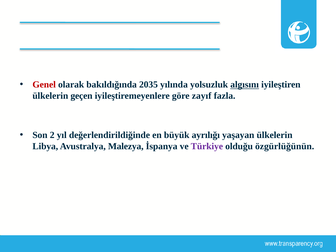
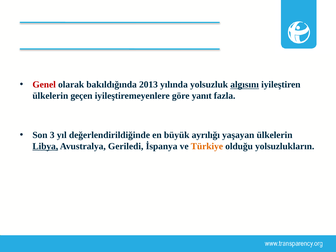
2035: 2035 -> 2013 (148, 85)
zayıf: zayıf -> yanıt (202, 96)
2: 2 -> 3 (52, 135)
Libya underline: none -> present (45, 146)
Malezya: Malezya -> Geriledi (126, 146)
Türkiye colour: purple -> orange (207, 146)
özgürlüğünün: özgürlüğünün -> yolsuzlukların (285, 146)
